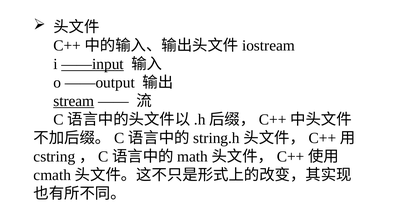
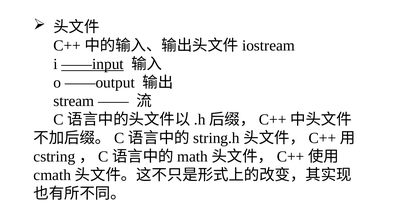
stream underline: present -> none (74, 101)
